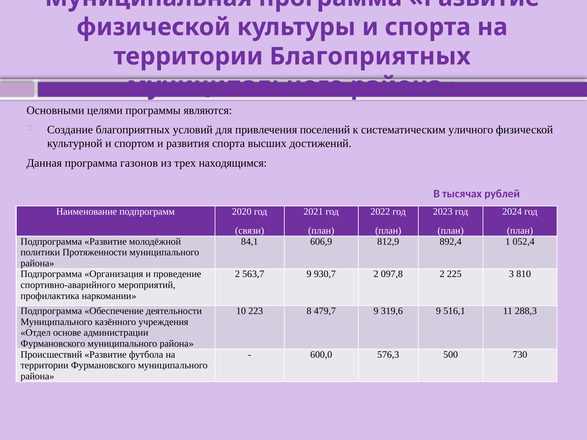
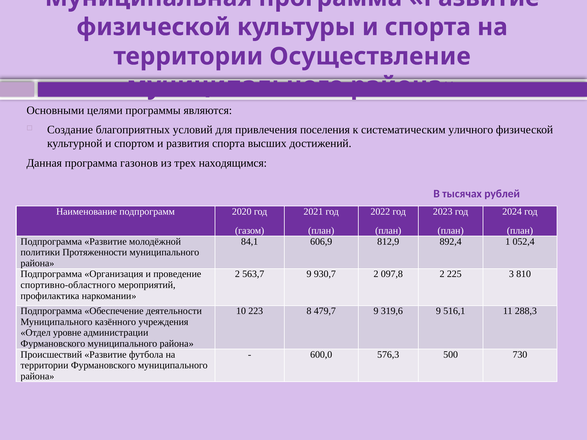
территории Благоприятных: Благоприятных -> Осуществление (370, 56)
поселений: поселений -> поселения (325, 130)
связи: связи -> газом (250, 231)
спортивно-аварийного: спортивно-аварийного -> спортивно-областного (68, 285)
основе: основе -> уровне (67, 333)
